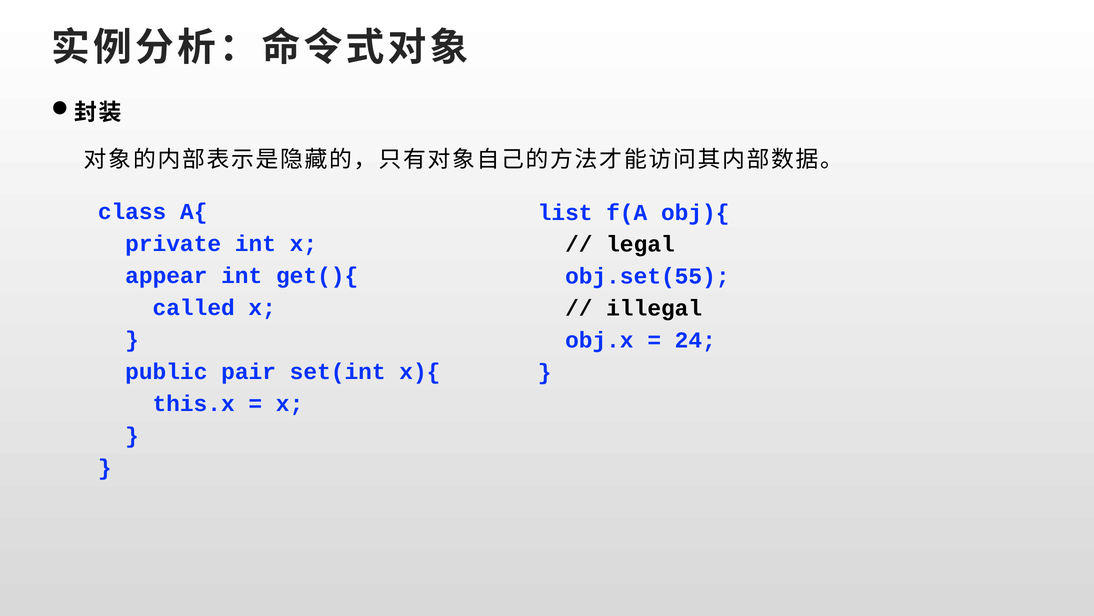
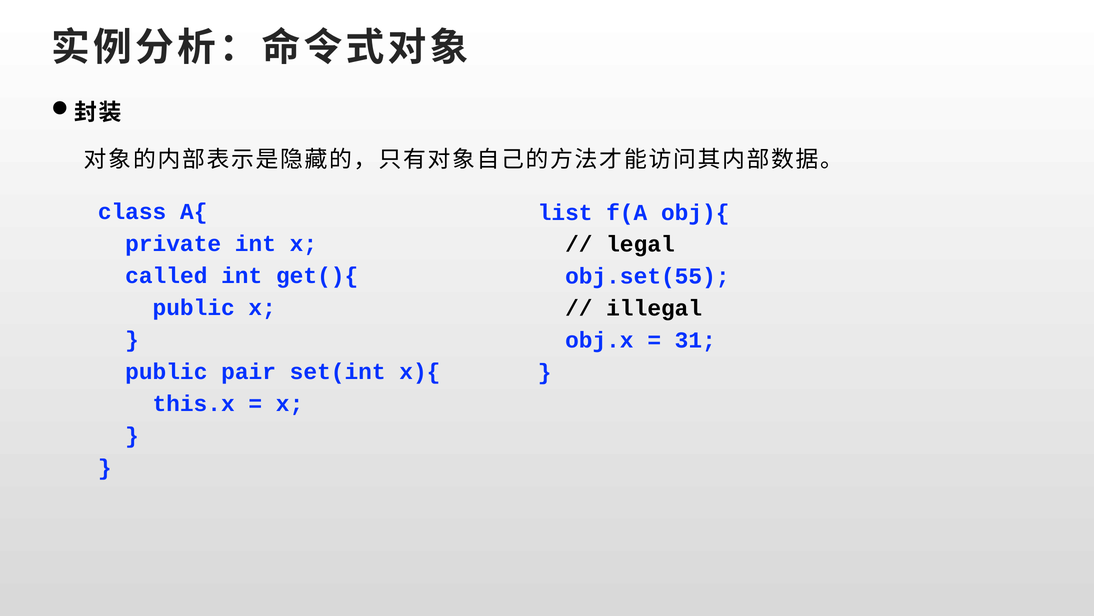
appear: appear -> called (166, 276)
called: called -> public (194, 307)
24: 24 -> 31 (695, 340)
